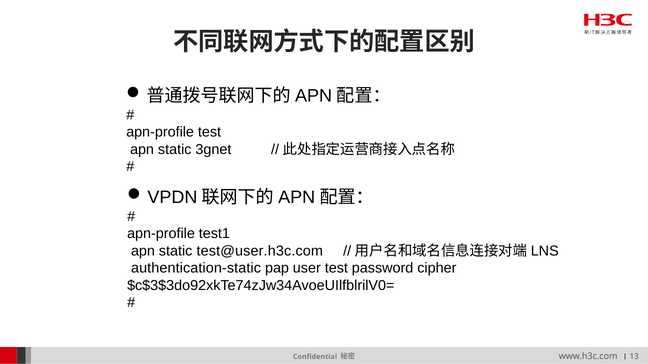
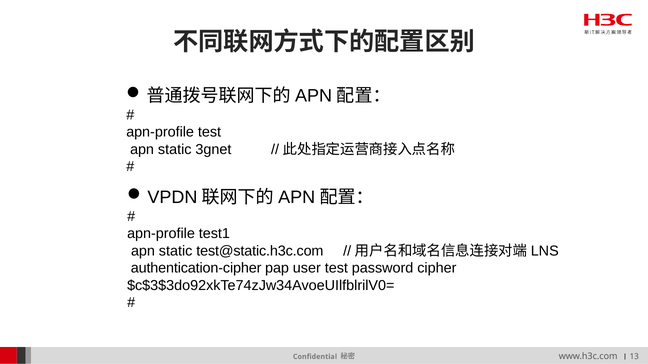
test@user.h3c.com: test@user.h3c.com -> test@static.h3c.com (260, 251)
authentication-static: authentication-static -> authentication-cipher (196, 269)
